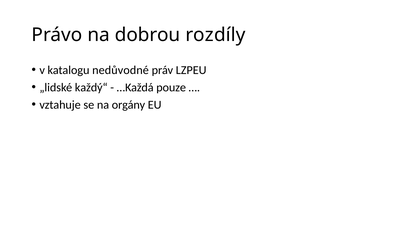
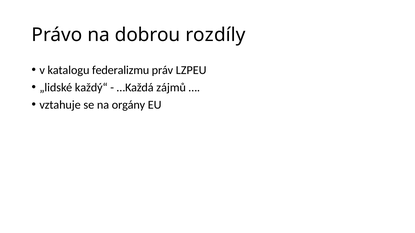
nedůvodné: nedůvodné -> federalizmu (121, 70)
pouze: pouze -> zájmů (171, 88)
